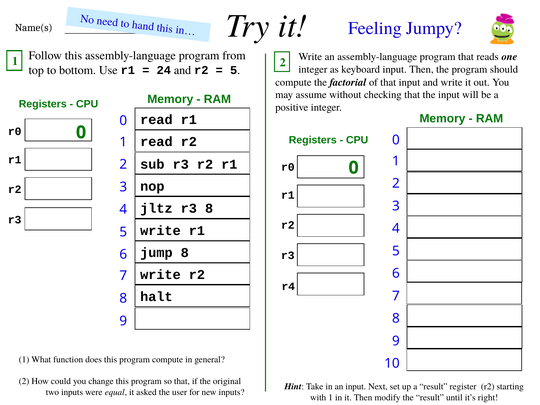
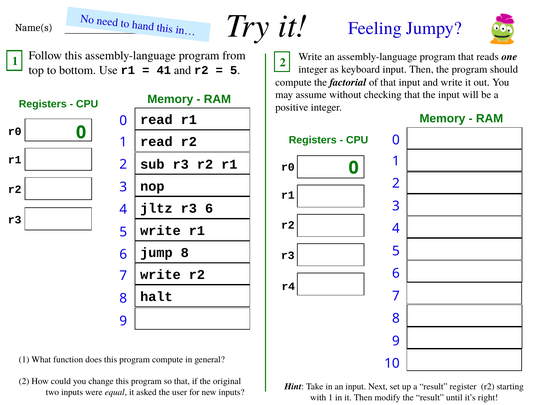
24: 24 -> 41 (164, 70)
r3 8: 8 -> 6 (209, 208)
